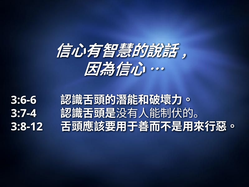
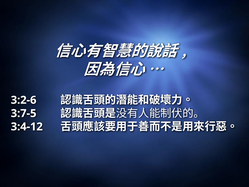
3:6-6: 3:6-6 -> 3:2-6 (24, 100)
3:7-4: 3:7-4 -> 3:7-5 (24, 113)
3:8-12: 3:8-12 -> 3:4-12 (27, 127)
